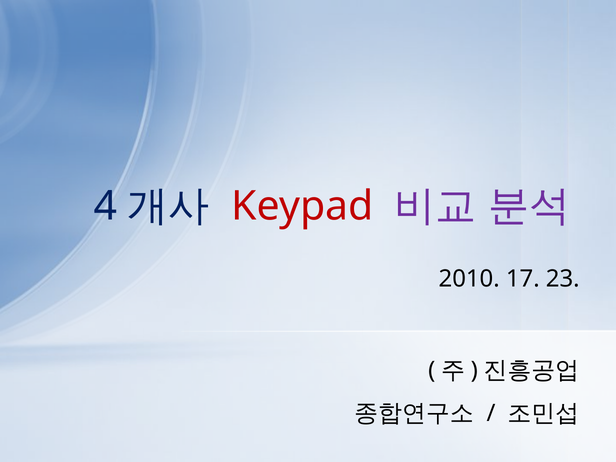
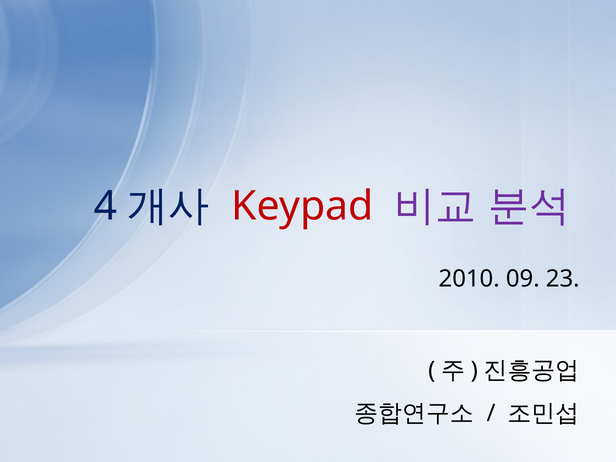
17: 17 -> 09 (523, 279)
